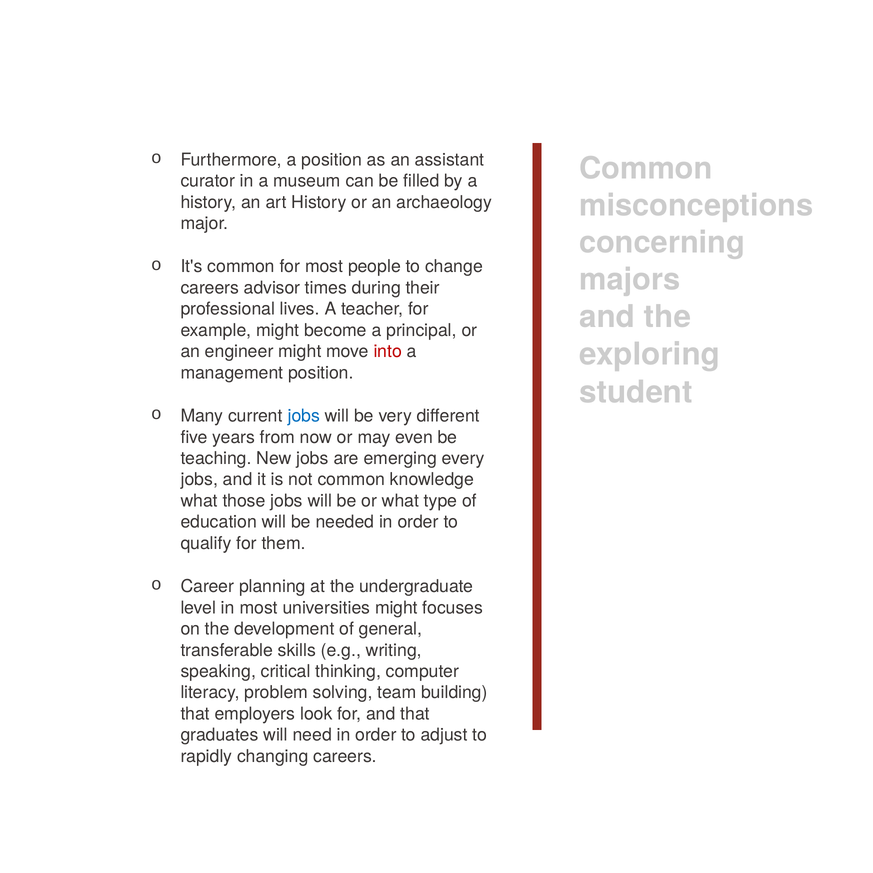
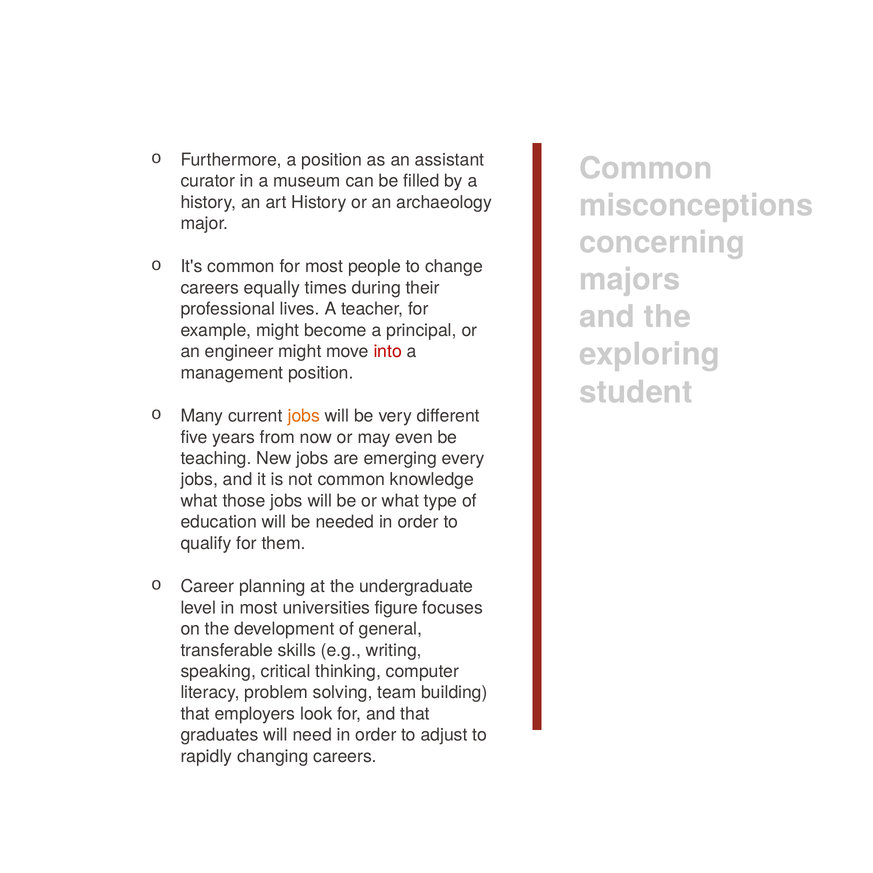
advisor: advisor -> equally (272, 288)
jobs colour: blue -> orange (304, 416)
universities might: might -> figure (396, 608)
